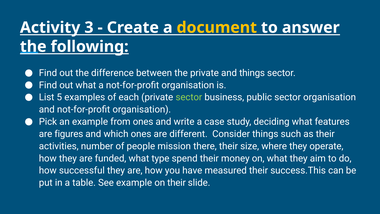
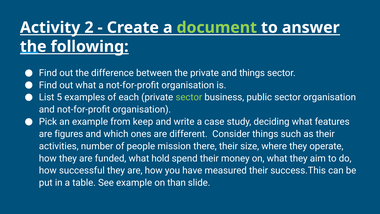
3: 3 -> 2 (89, 28)
document colour: yellow -> light green (217, 28)
from ones: ones -> keep (143, 122)
type: type -> hold (160, 158)
on their: their -> than (177, 183)
